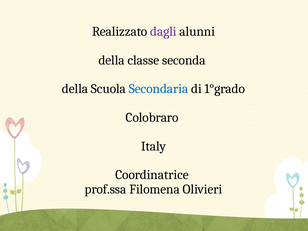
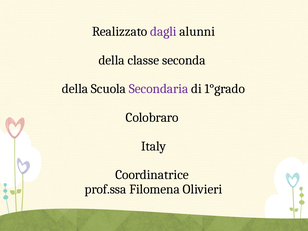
Secondaria colour: blue -> purple (159, 89)
